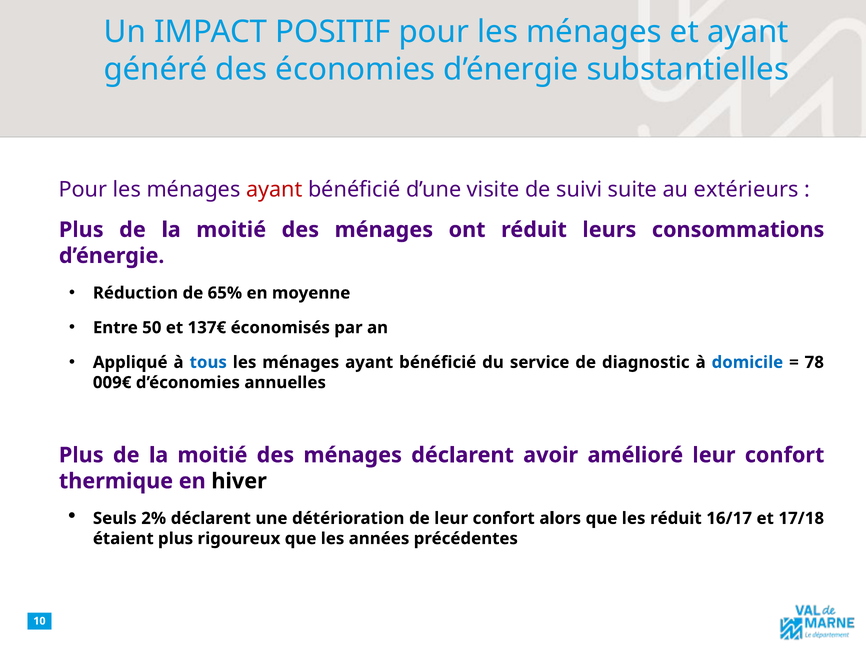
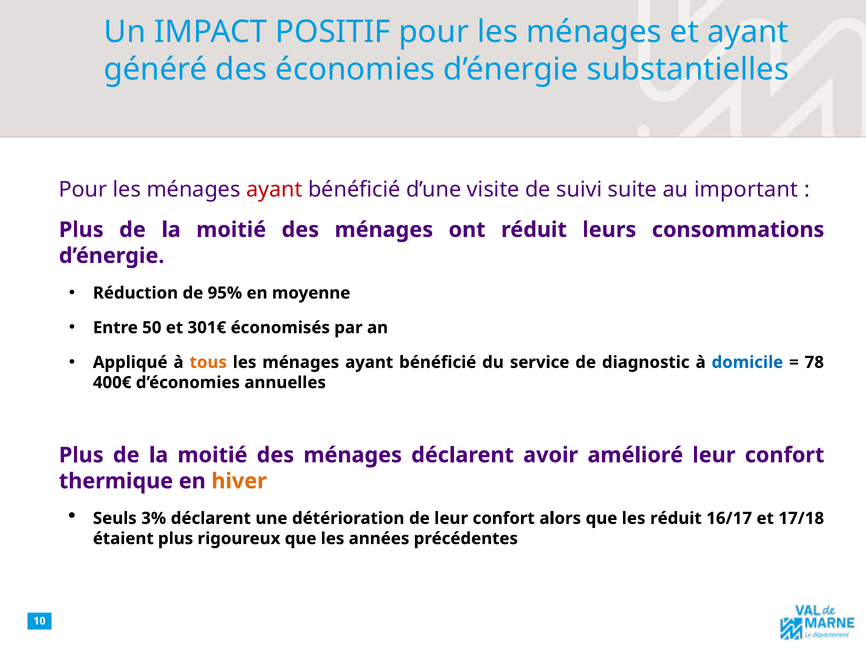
extérieurs: extérieurs -> important (746, 189)
65%: 65% -> 95% (225, 293)
137€: 137€ -> 301€ (207, 327)
tous colour: blue -> orange (208, 362)
009€: 009€ -> 400€ (112, 382)
hiver colour: black -> orange (239, 481)
2%: 2% -> 3% (154, 518)
